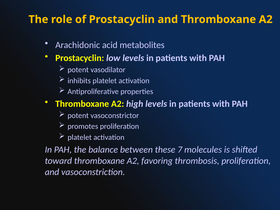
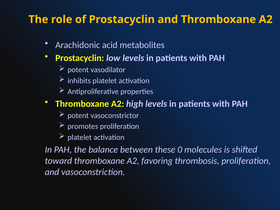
7: 7 -> 0 (180, 150)
